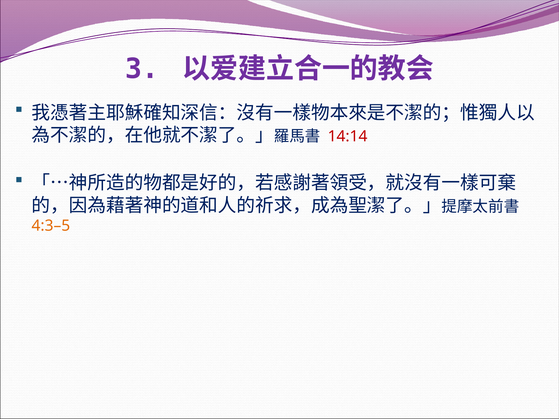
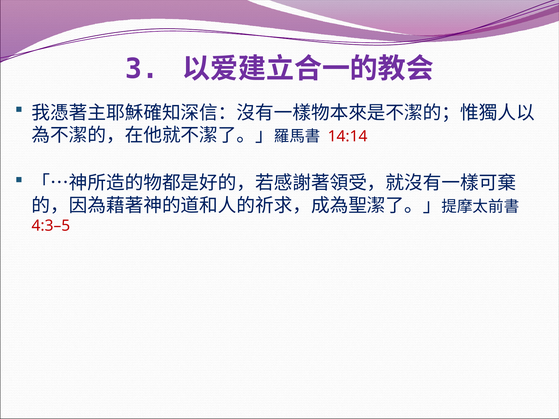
4:3–5 colour: orange -> red (51, 226)
